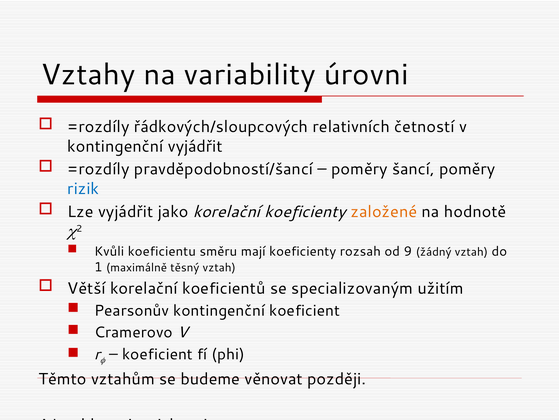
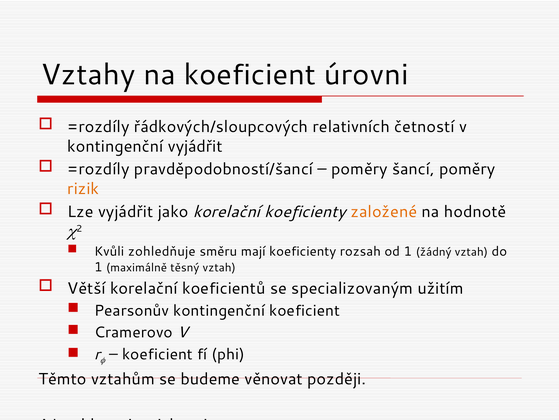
na variability: variability -> koeficient (250, 75)
rizik colour: blue -> orange (83, 188)
koeficientu: koeficientu -> zohledňuje (162, 251)
od 9: 9 -> 1 (408, 251)
